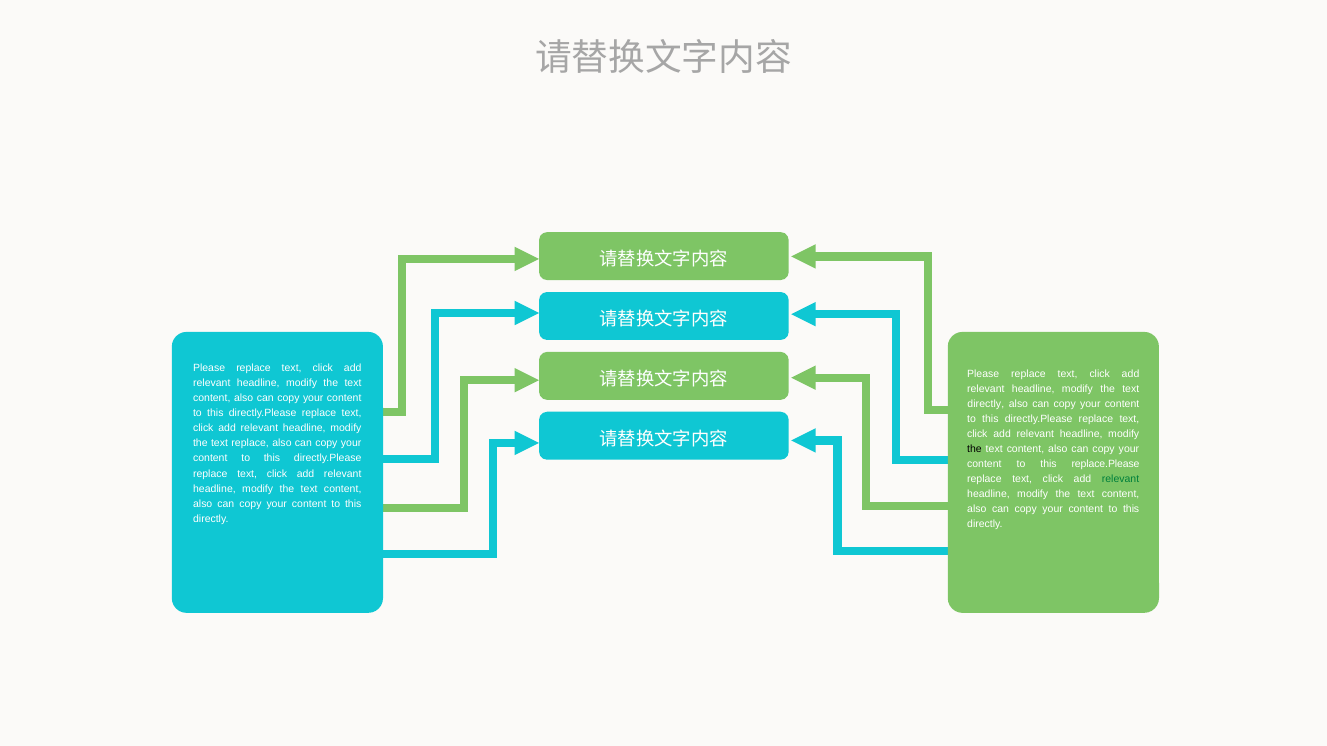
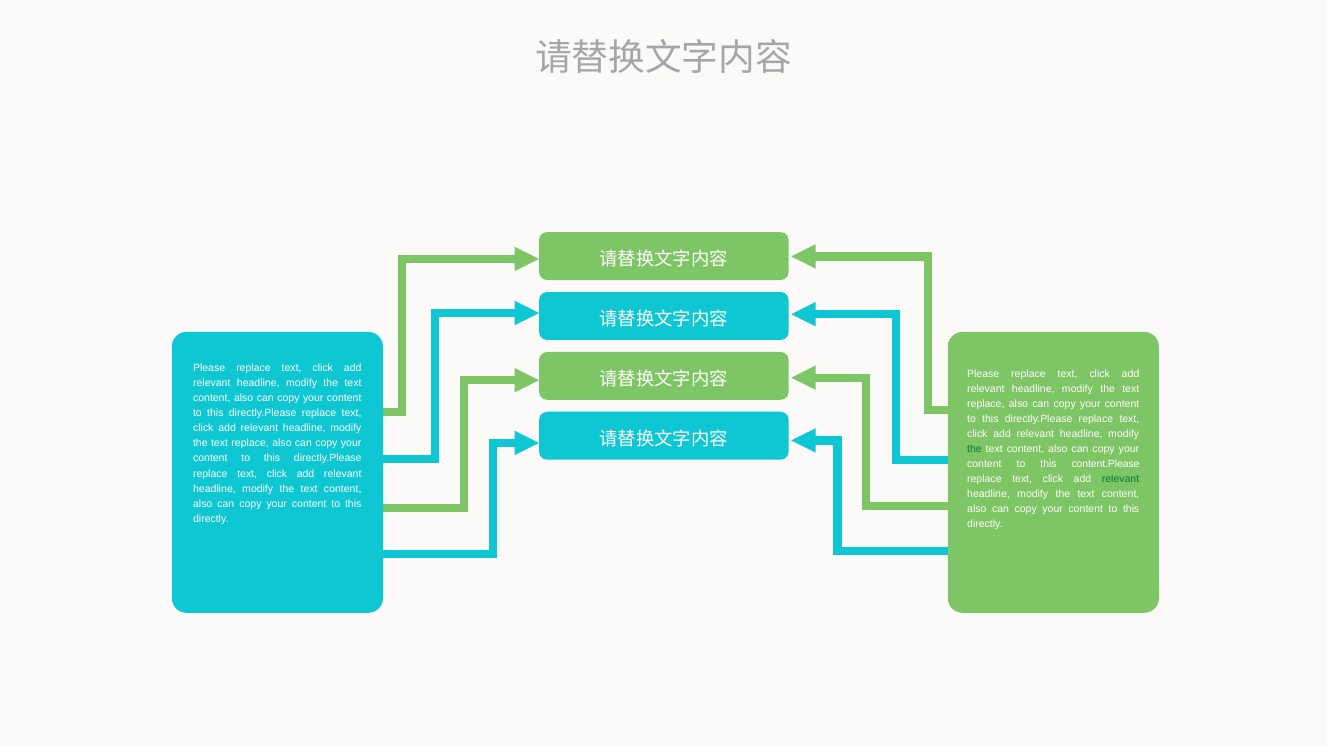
directly: directly -> replace (986, 404)
the colour: black -> green (974, 449)
replace.Please: replace.Please -> content.Please (1106, 464)
